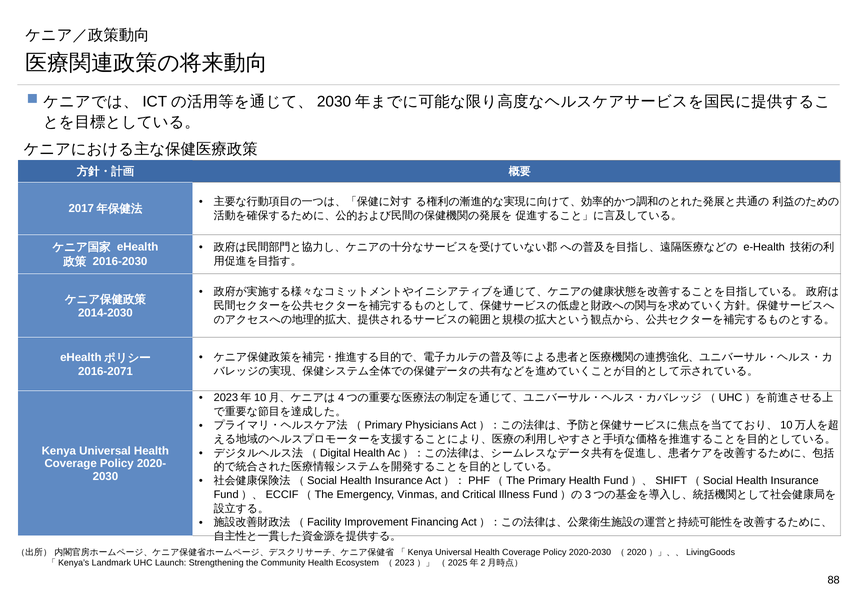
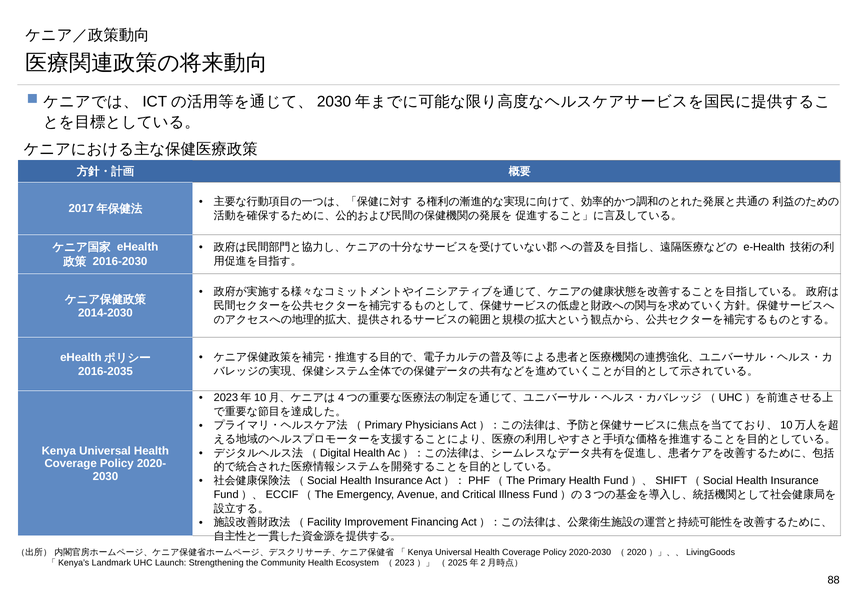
2016-2071: 2016-2071 -> 2016-2035 (105, 372)
Vinmas: Vinmas -> Avenue (417, 495)
